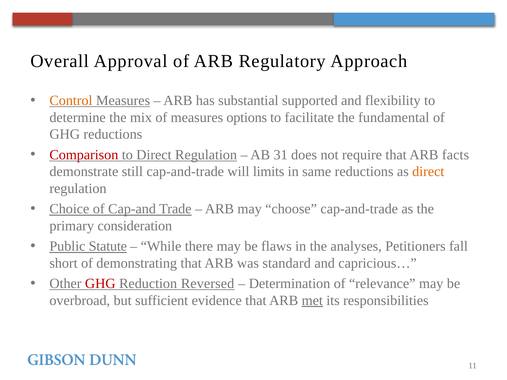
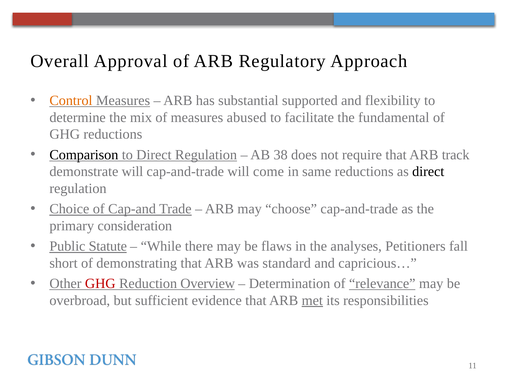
options: options -> abused (247, 118)
Comparison colour: red -> black (84, 155)
31: 31 -> 38 (281, 155)
facts: facts -> track (456, 155)
demonstrate still: still -> will (132, 172)
limits: limits -> come (269, 172)
direct colour: orange -> black (428, 172)
Reversed: Reversed -> Overview (208, 284)
relevance underline: none -> present (382, 284)
